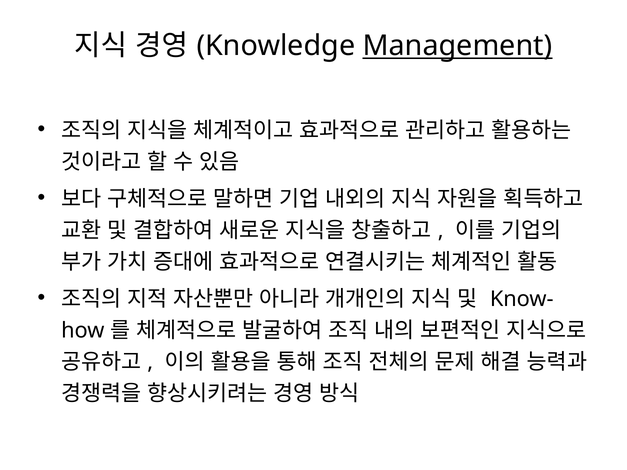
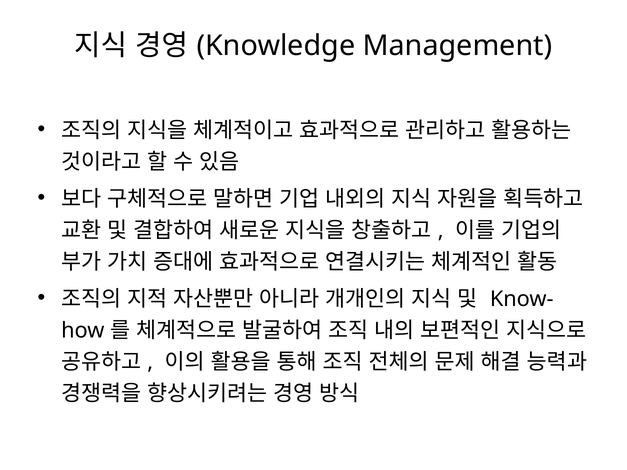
Management underline: present -> none (458, 46)
